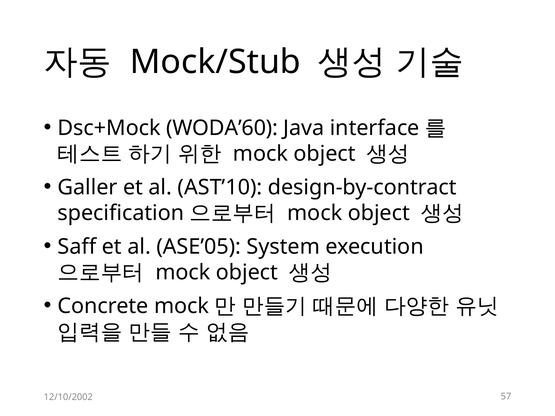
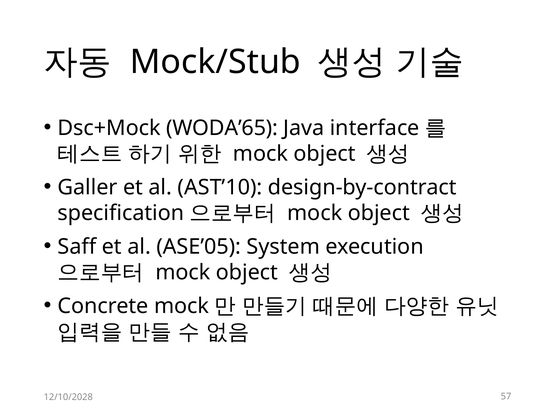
WODA’60: WODA’60 -> WODA’65 (222, 128)
12/10/2002: 12/10/2002 -> 12/10/2028 (68, 398)
